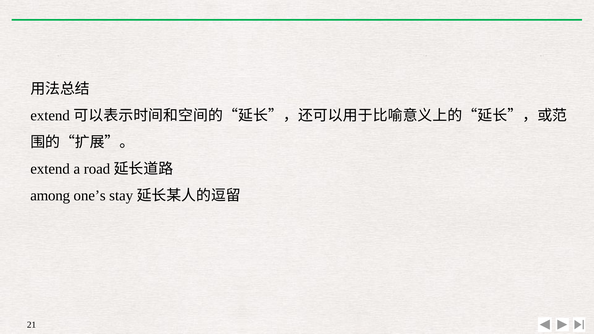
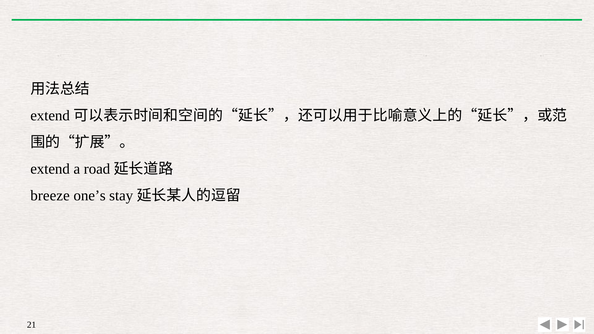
among: among -> breeze (50, 196)
